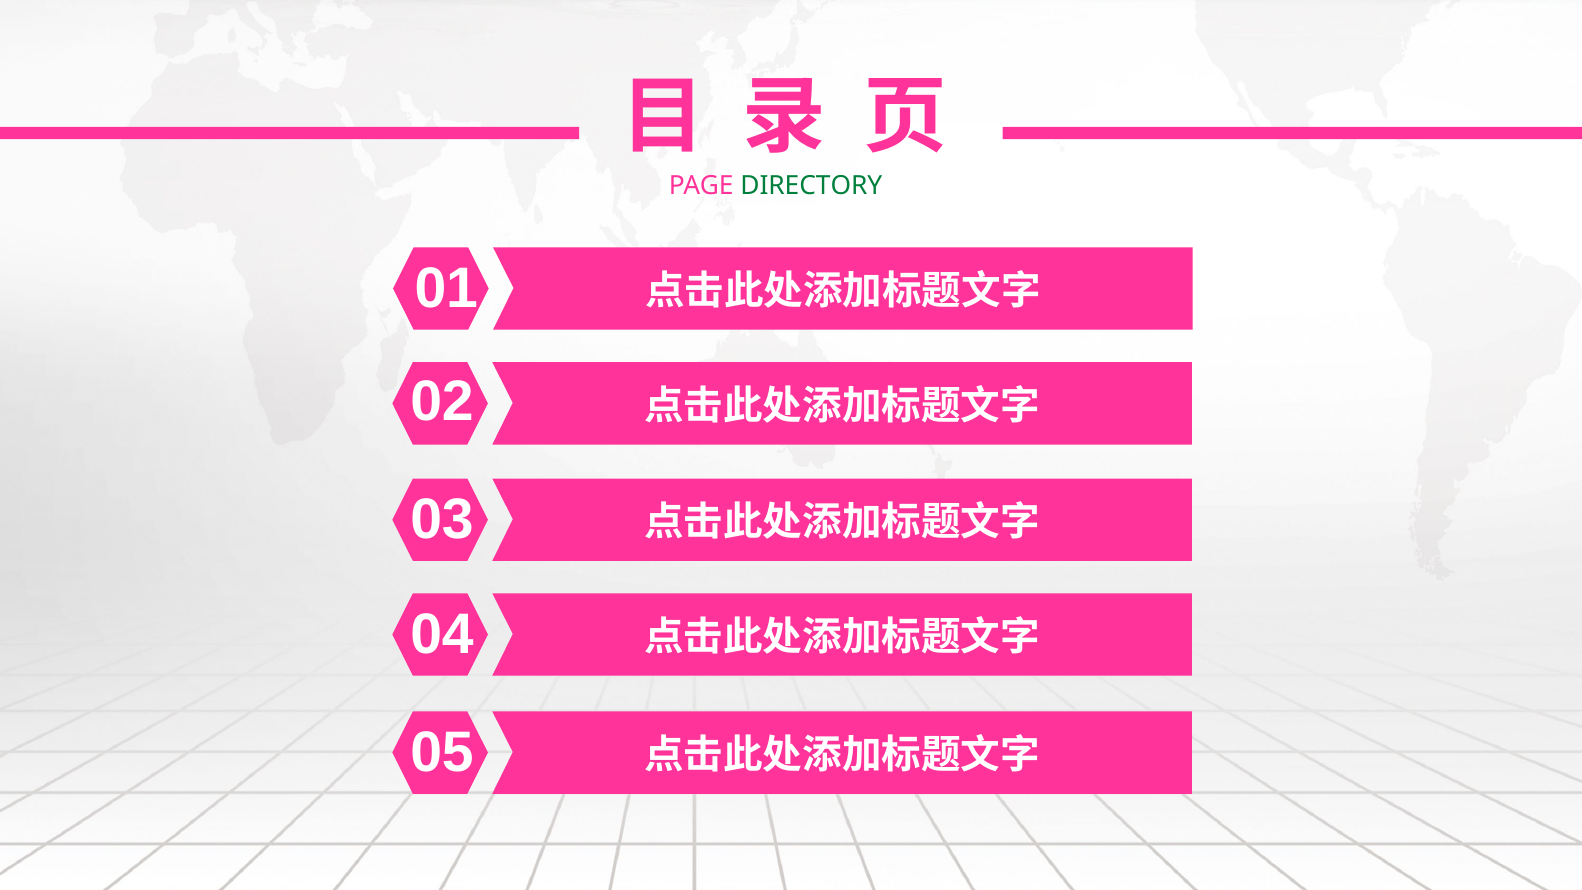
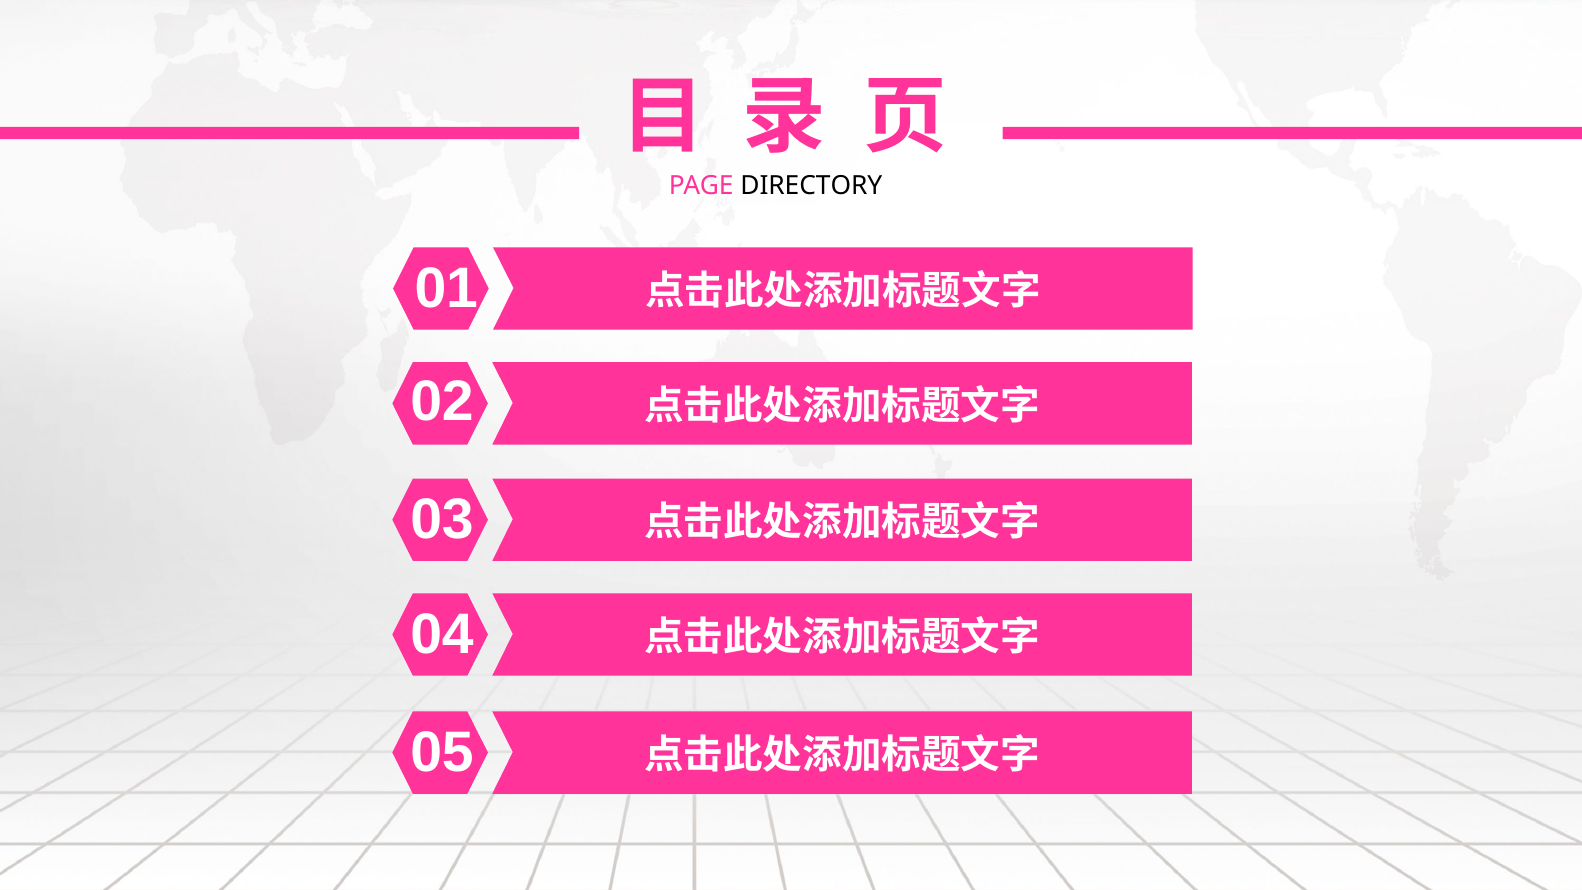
DIRECTORY colour: green -> black (811, 186)
